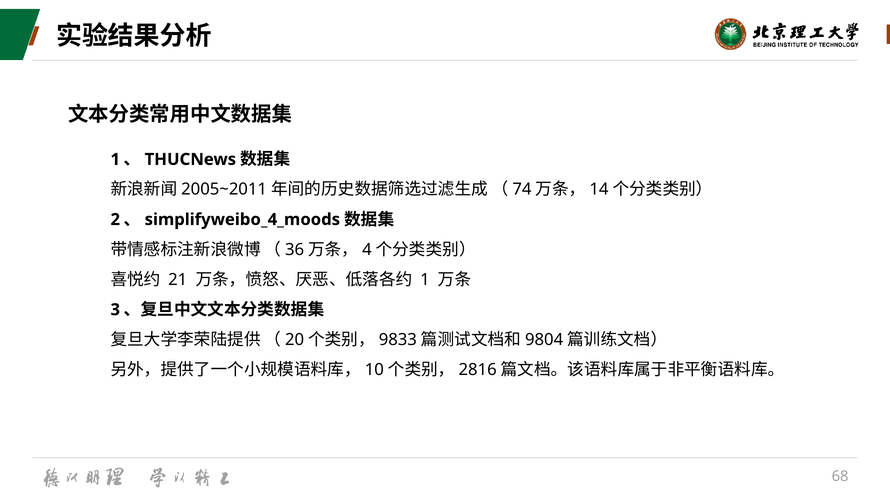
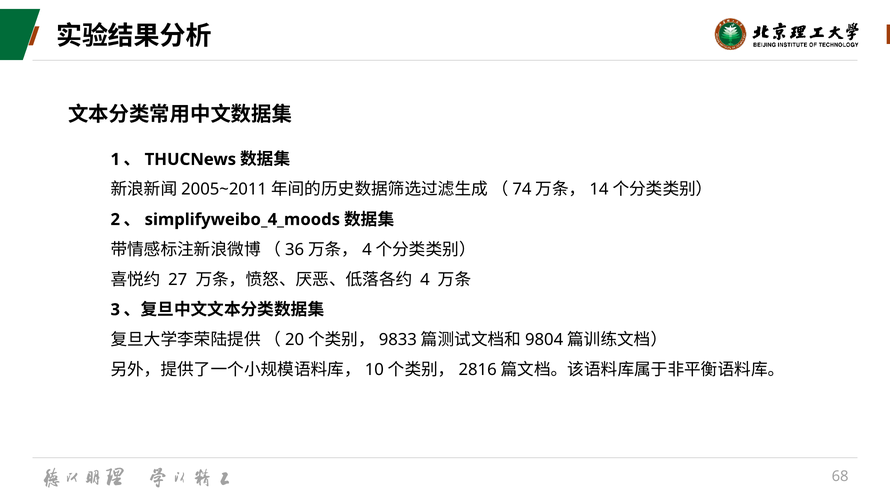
21: 21 -> 27 (178, 279)
1: 1 -> 4 (425, 279)
